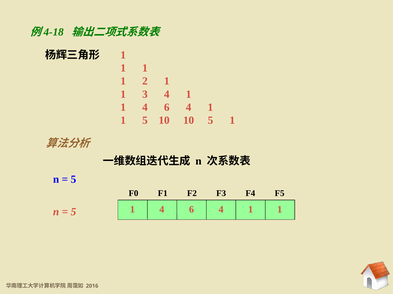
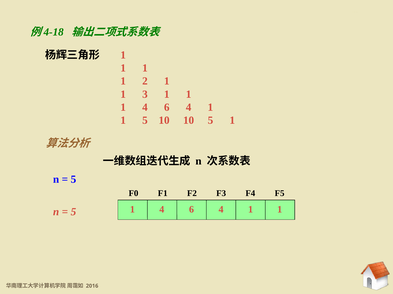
3 4: 4 -> 1 (167, 94)
